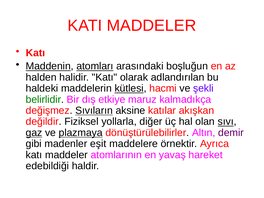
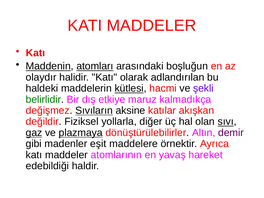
halden: halden -> olaydır (41, 77)
